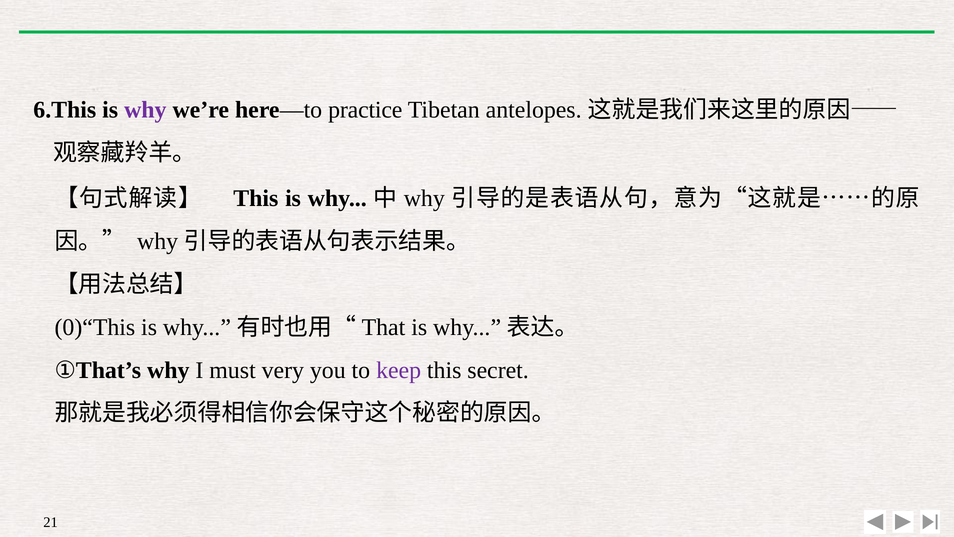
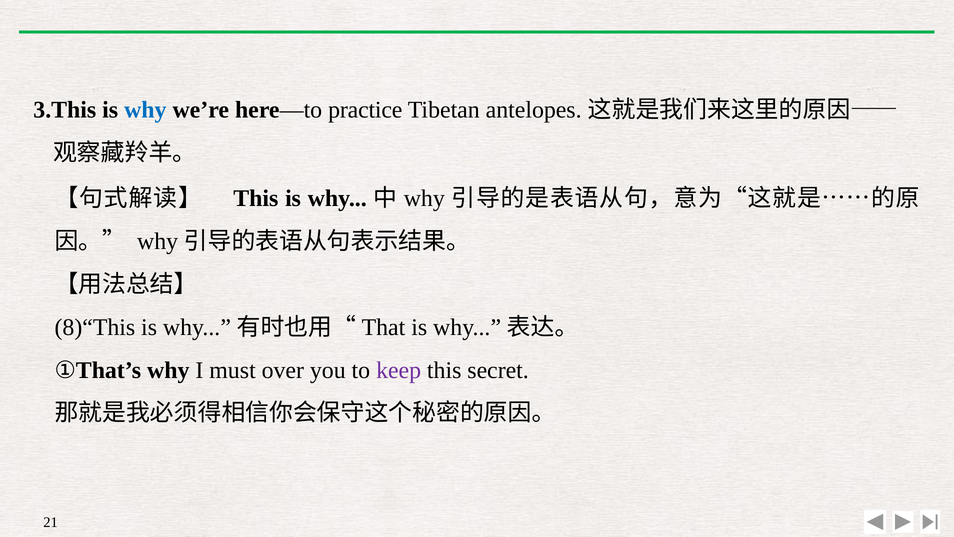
6.This: 6.This -> 3.This (65, 110)
why colour: purple -> blue (145, 110)
0)“This: 0)“This -> 8)“This (95, 327)
very: very -> over (283, 370)
